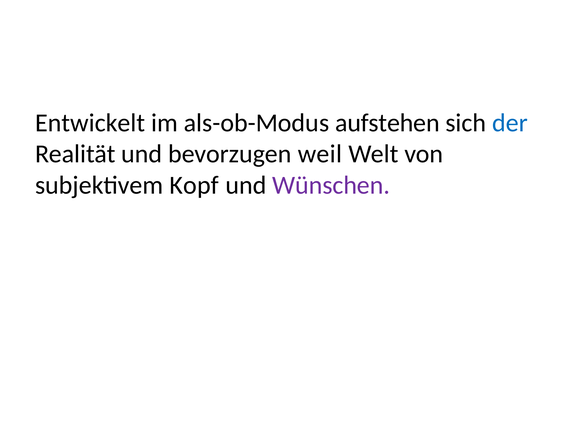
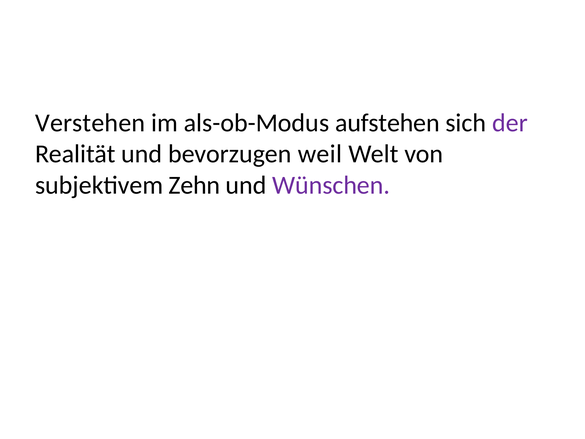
Entwickelt: Entwickelt -> Verstehen (90, 123)
der colour: blue -> purple (510, 123)
Kopf: Kopf -> Zehn (194, 185)
